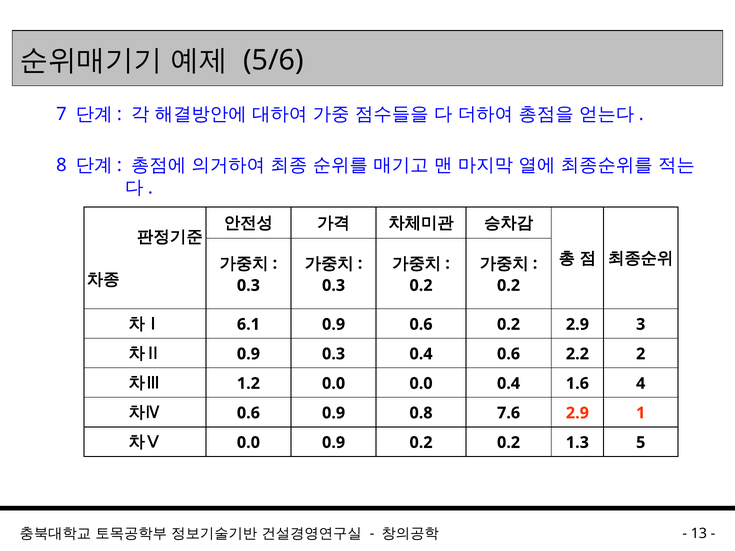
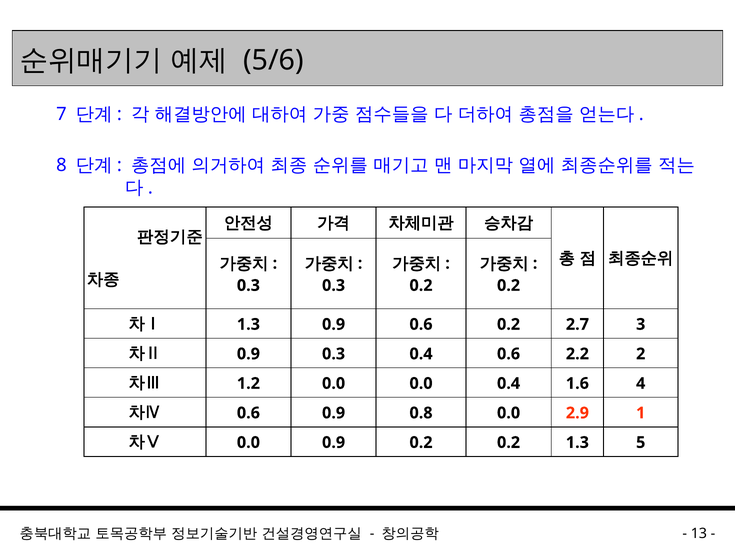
6.1: 6.1 -> 1.3 (248, 325)
0.2 2.9: 2.9 -> 2.7 (577, 325)
0.8 7.6: 7.6 -> 0.0 (509, 413)
